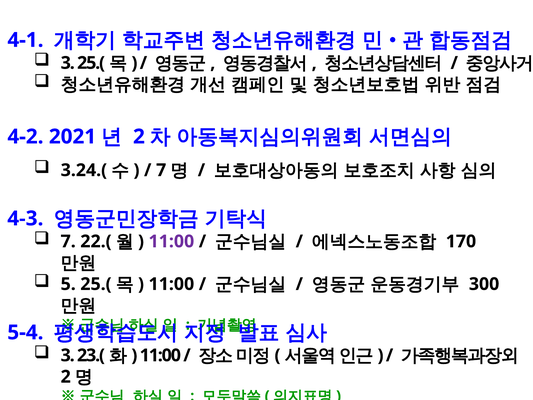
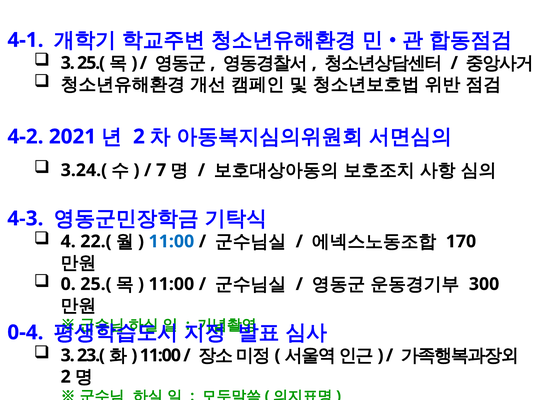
7: 7 -> 4 (68, 241)
11:00 colour: purple -> blue (171, 241)
5: 5 -> 0 (68, 284)
5-4: 5-4 -> 0-4 (25, 332)
